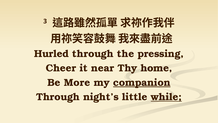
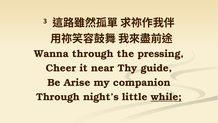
Hurled: Hurled -> Wanna (51, 54)
home: home -> guide (156, 68)
More: More -> Arise (77, 82)
companion underline: present -> none (142, 82)
